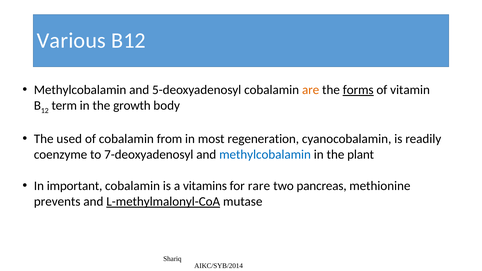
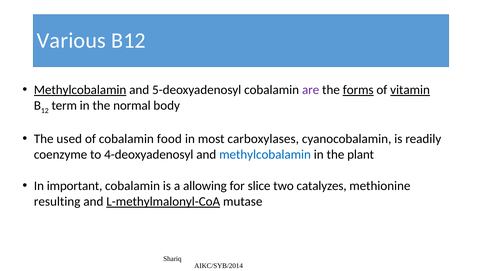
Methylcobalamin underline: none -> present (80, 90)
are colour: orange -> purple (311, 90)
vitamin underline: none -> present (410, 90)
growth: growth -> normal (132, 106)
from: from -> food (169, 139)
regeneration: regeneration -> carboxylases (263, 139)
7-deoxyadenosyl: 7-deoxyadenosyl -> 4-deoxyadenosyl (149, 155)
vitamins: vitamins -> allowing (205, 186)
rare: rare -> slice (259, 186)
pancreas: pancreas -> catalyzes (322, 186)
prevents: prevents -> resulting (57, 202)
